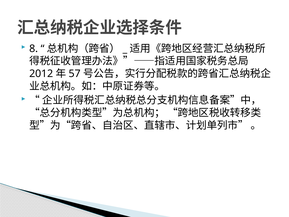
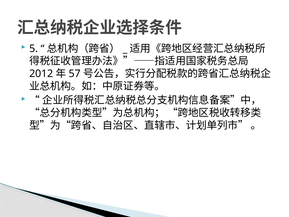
8: 8 -> 5 (34, 49)
